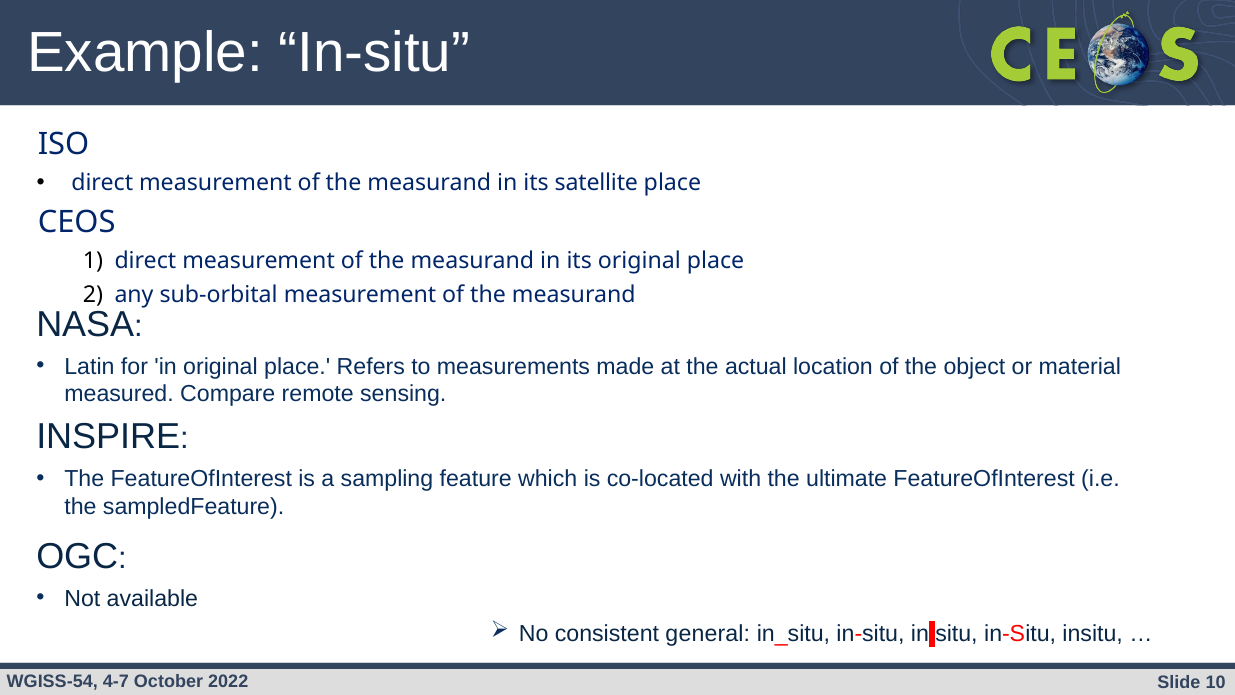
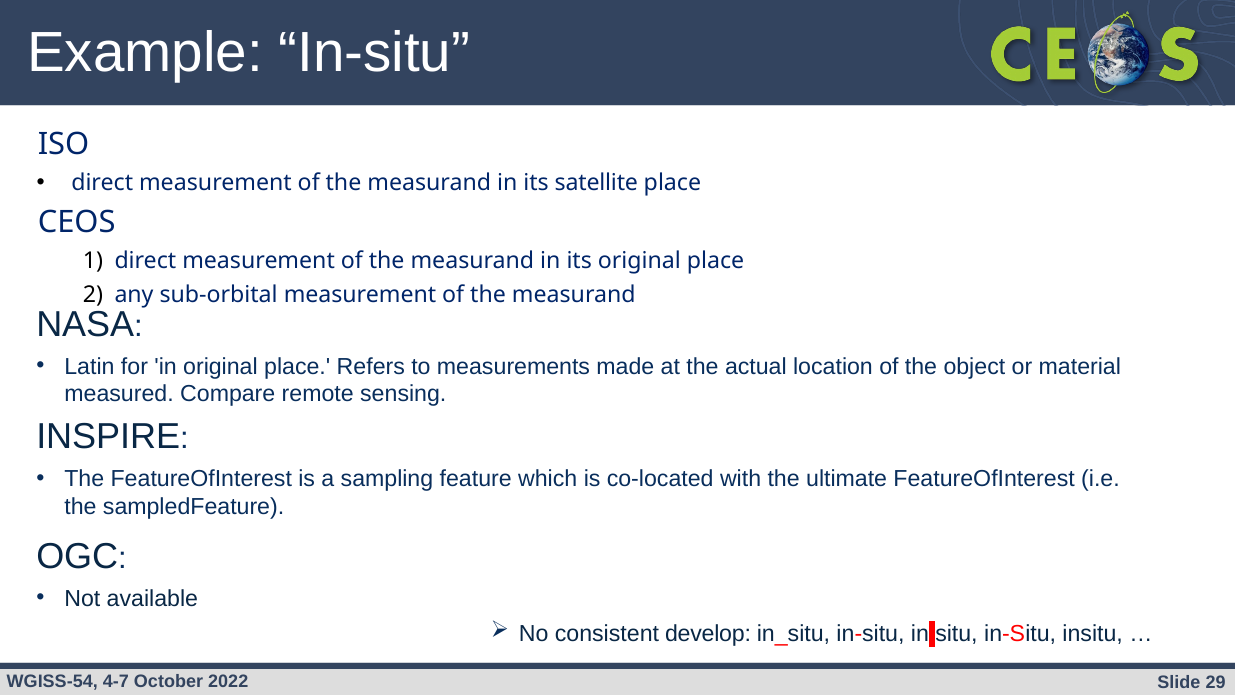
general: general -> develop (708, 634)
10: 10 -> 29 (1216, 683)
